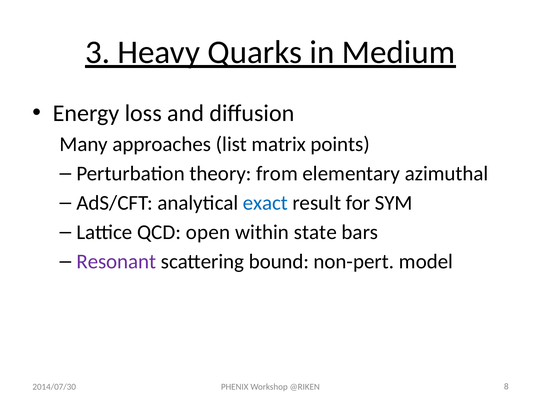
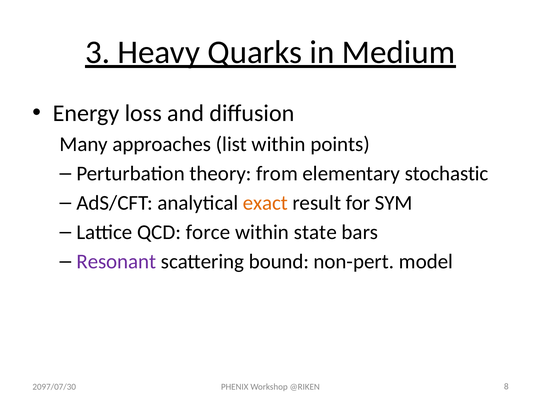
list matrix: matrix -> within (279, 145)
azimuthal: azimuthal -> stochastic (447, 174)
exact colour: blue -> orange (265, 203)
open: open -> force (208, 233)
2014/07/30: 2014/07/30 -> 2097/07/30 (54, 387)
